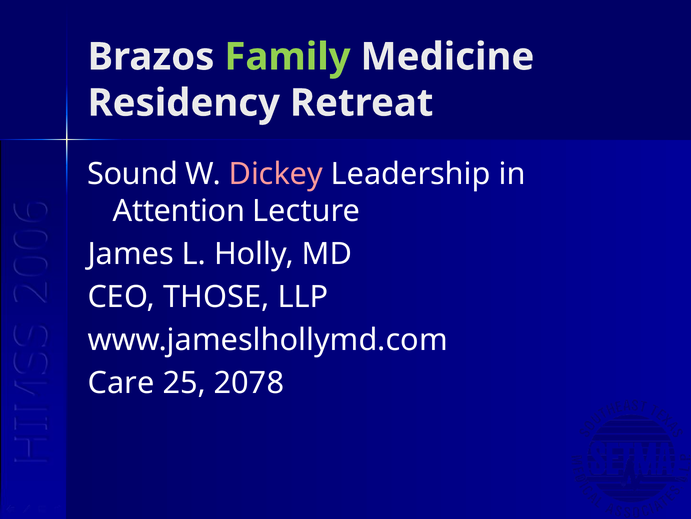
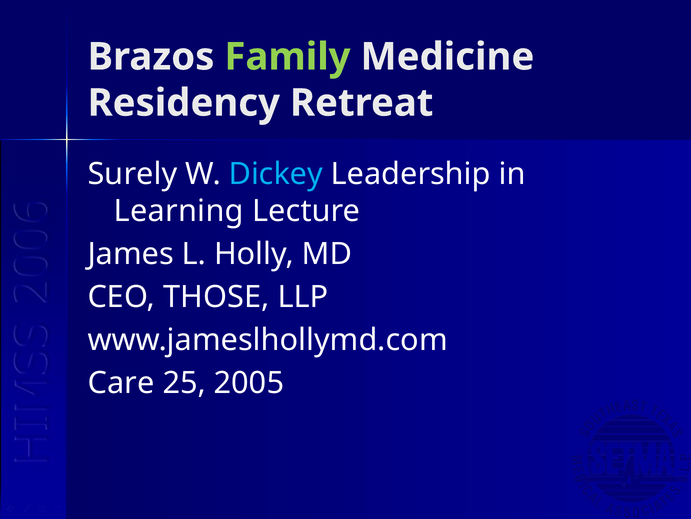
Sound: Sound -> Surely (132, 174)
Dickey colour: pink -> light blue (276, 174)
Attention: Attention -> Learning (179, 211)
2078: 2078 -> 2005 (249, 383)
